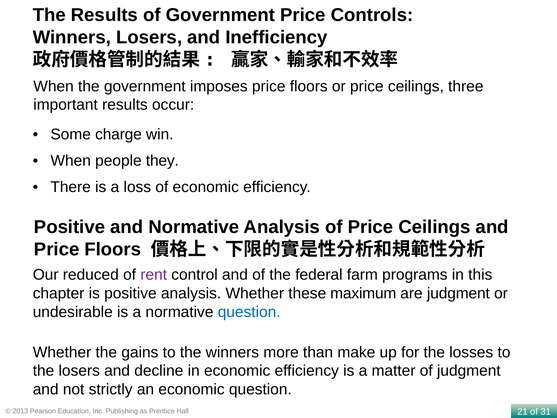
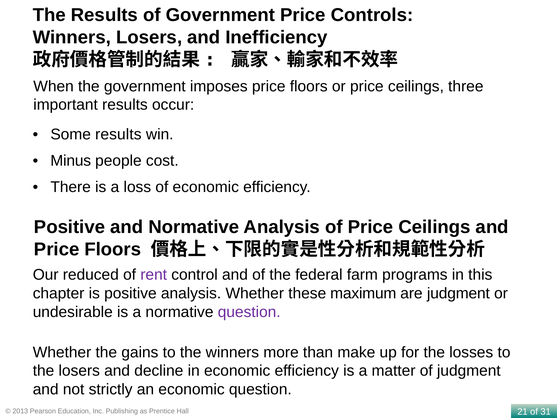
Some charge: charge -> results (118, 134)
When: When -> Minus (71, 161)
they: they -> cost (162, 161)
question colour: blue -> purple (249, 312)
